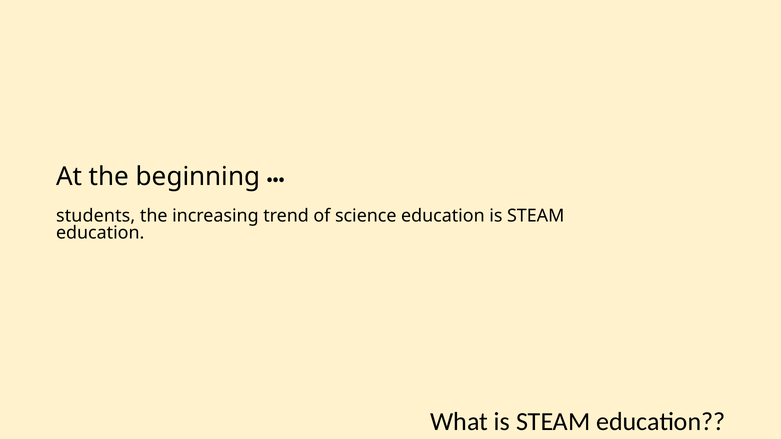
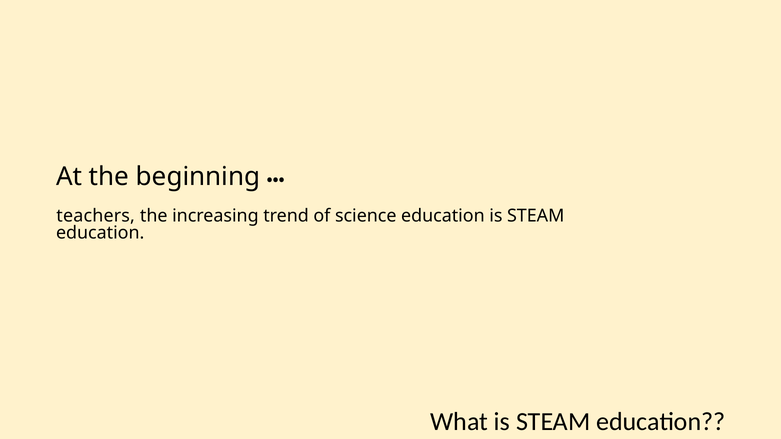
students: students -> teachers (96, 216)
